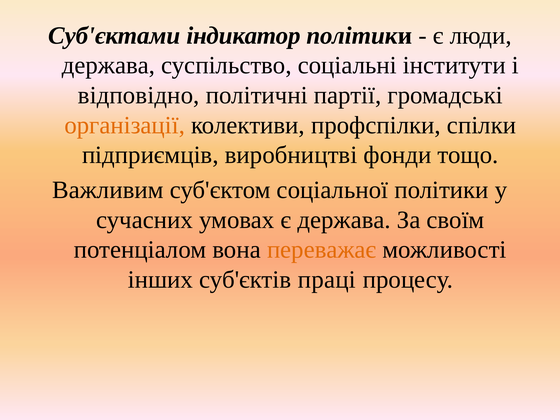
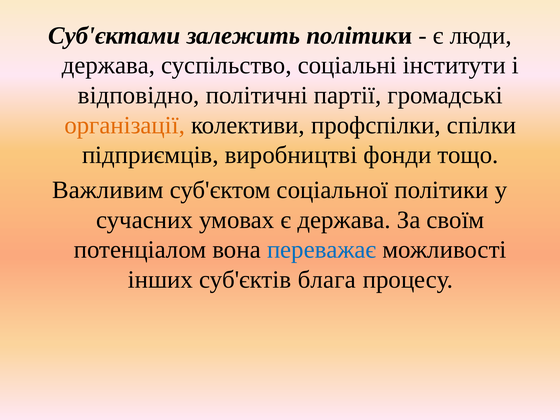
індикатор: індикатор -> залежить (243, 35)
переважає colour: orange -> blue (322, 250)
праці: праці -> блага (327, 280)
